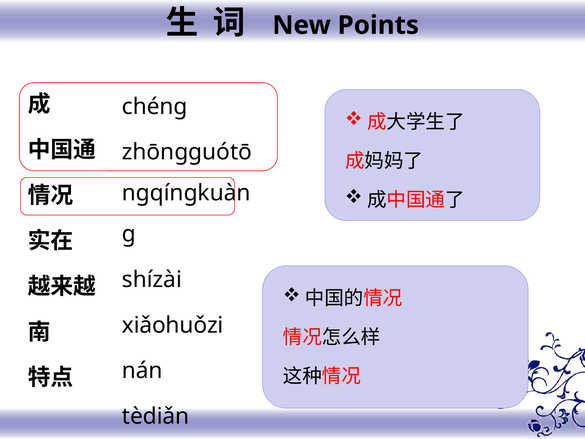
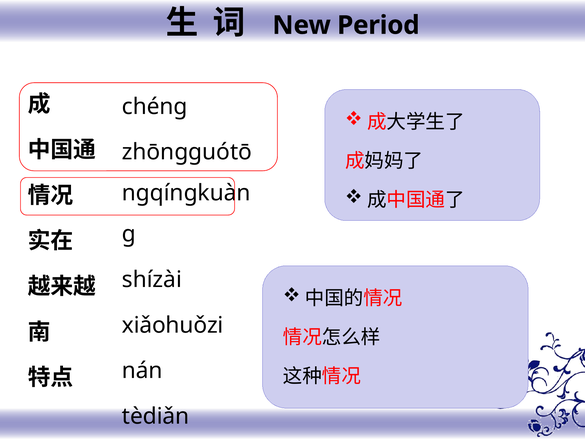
Points: Points -> Period (378, 25)
